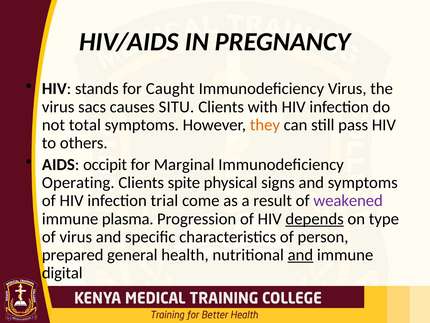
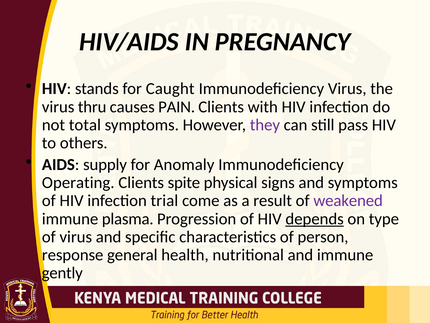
sacs: sacs -> thru (92, 107)
SITU: SITU -> PAIN (177, 107)
they colour: orange -> purple (265, 125)
occipit: occipit -> supply (105, 164)
Marginal: Marginal -> Anomaly (184, 164)
prepared: prepared -> response (73, 255)
and underline: present -> none (300, 255)
digital: digital -> gently (62, 273)
